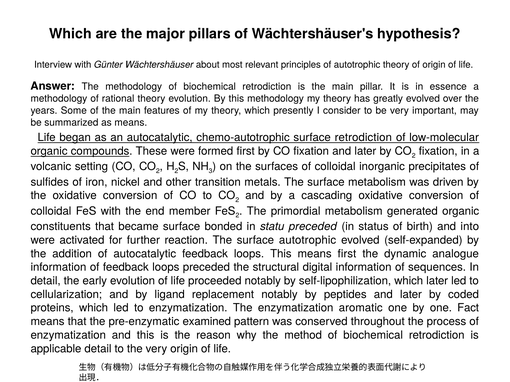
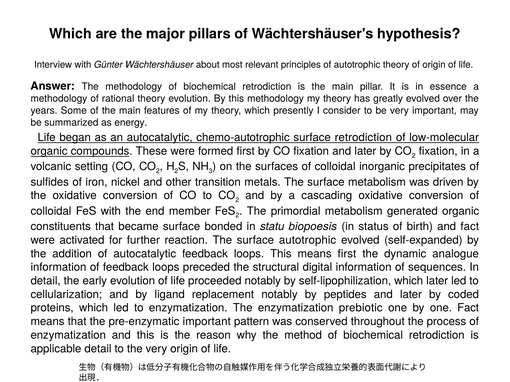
as means: means -> energy (131, 123)
statu preceded: preceded -> biopoesis (313, 227)
and into: into -> fact (470, 227)
aromatic: aromatic -> prebiotic (361, 308)
pre-enzymatic examined: examined -> important (207, 322)
